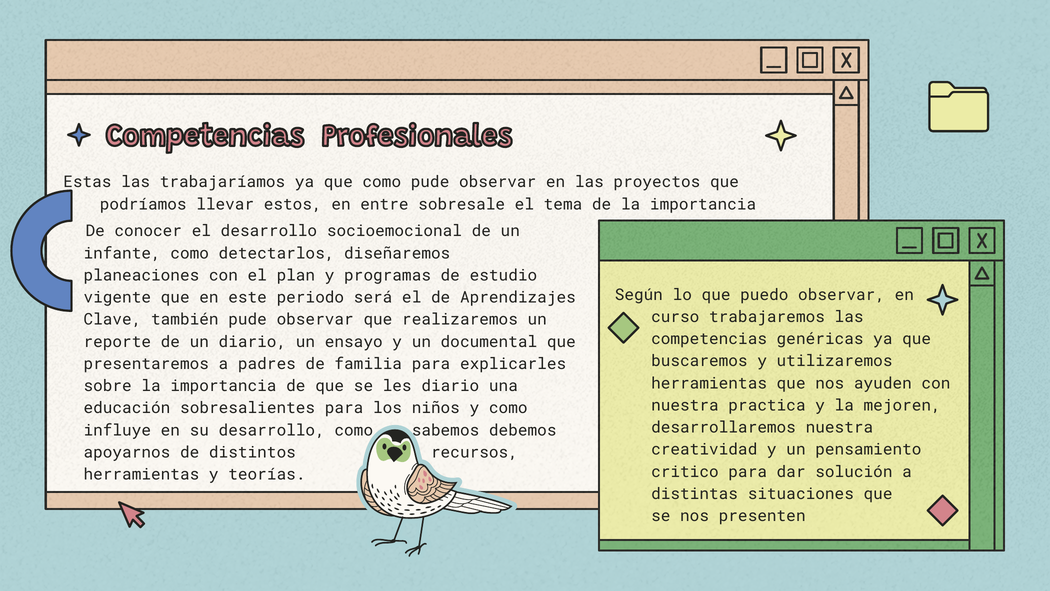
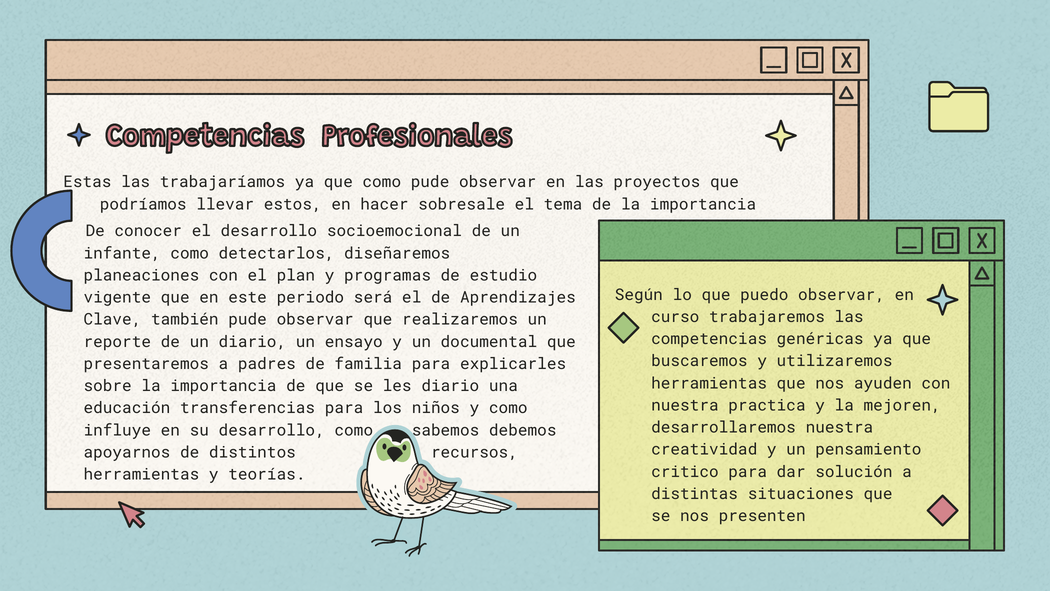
entre: entre -> hacer (384, 204)
sobresalientes: sobresalientes -> transferencias (248, 408)
